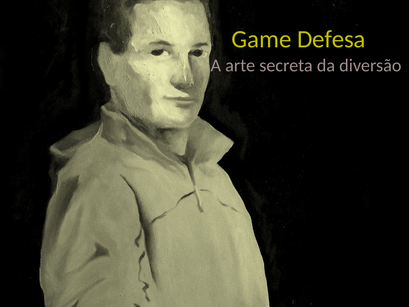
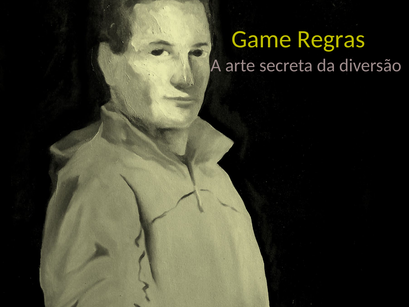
Defesa: Defesa -> Regras (331, 39)
